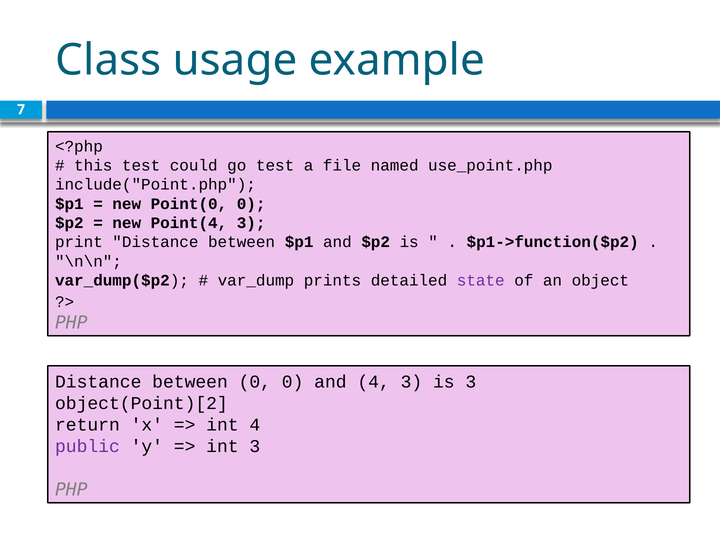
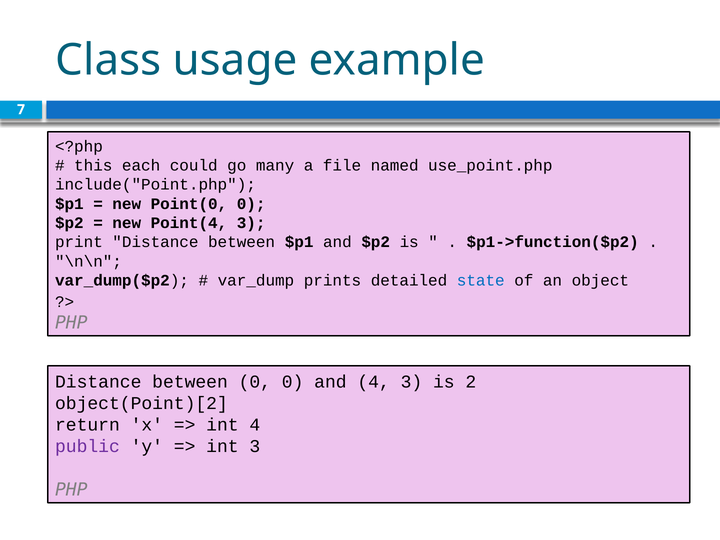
this test: test -> each (141, 165)
go test: test -> many (275, 165)
state colour: purple -> blue (481, 281)
is 3: 3 -> 2 (471, 382)
